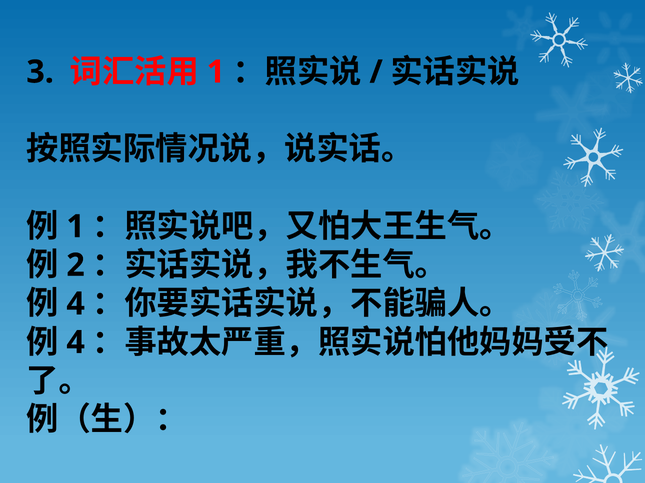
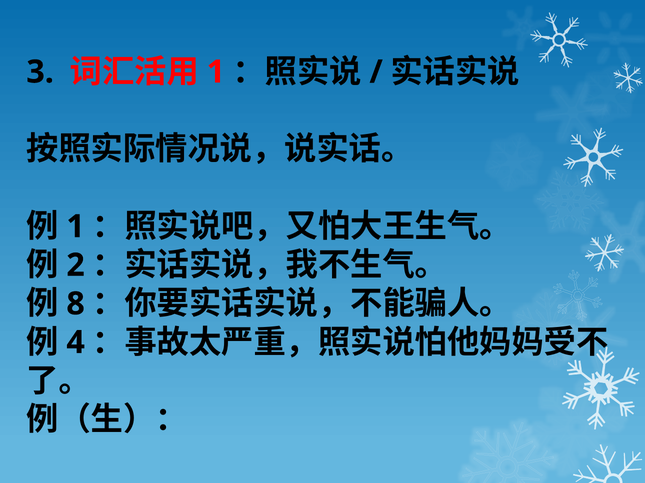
4: 4 -> 8 (76, 304)
